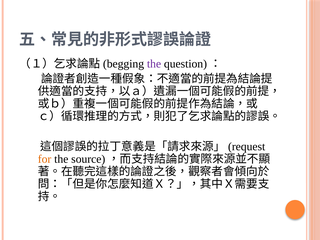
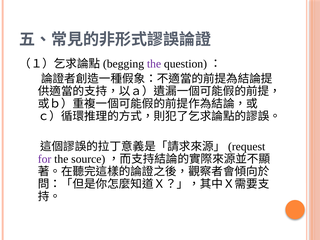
for colour: orange -> purple (45, 159)
